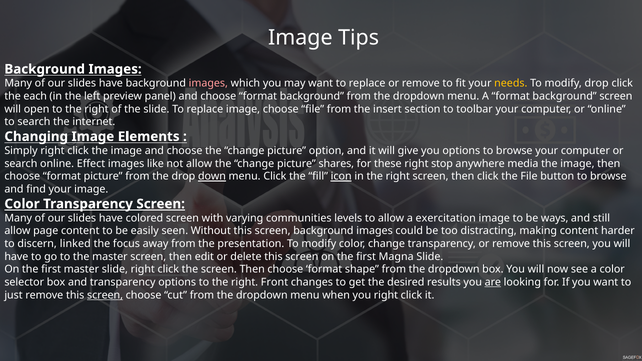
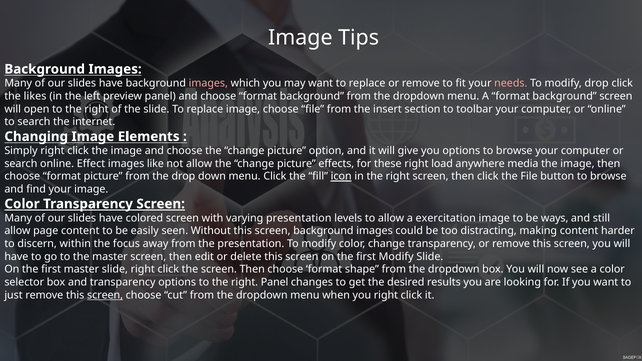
needs colour: yellow -> pink (511, 83)
each: each -> likes (35, 96)
shares: shares -> effects (336, 164)
stop: stop -> load (442, 164)
down underline: present -> none (212, 176)
varying communities: communities -> presentation (299, 218)
linked: linked -> within (75, 244)
first Magna: Magna -> Modify (396, 257)
right Front: Front -> Panel (275, 282)
are underline: present -> none (493, 282)
